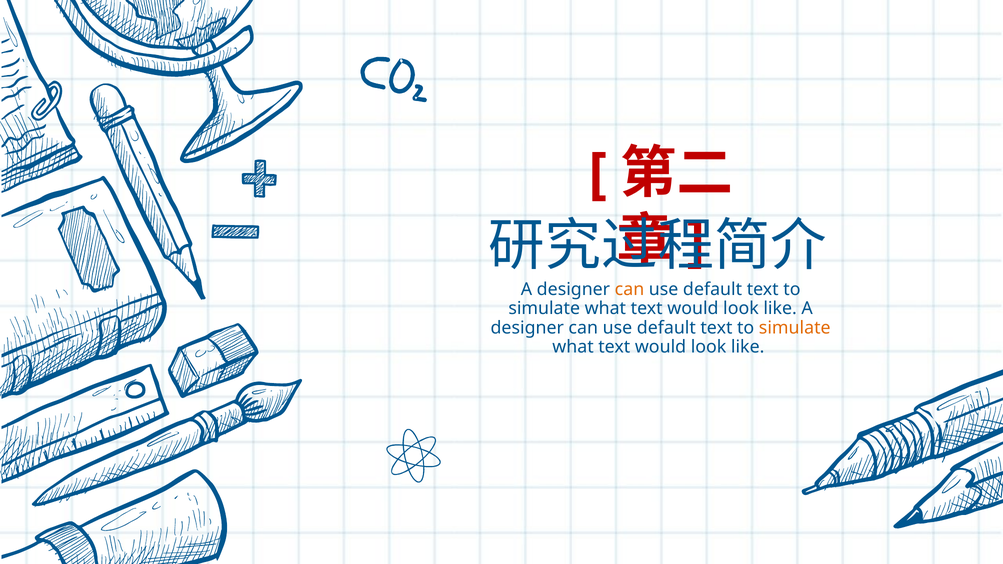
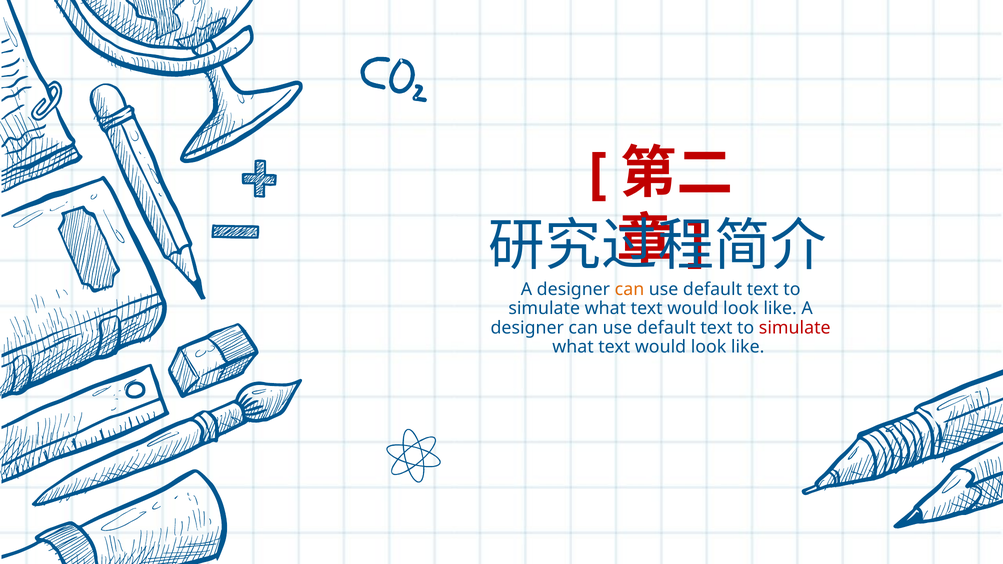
simulate colour: orange -> red (795, 328)
